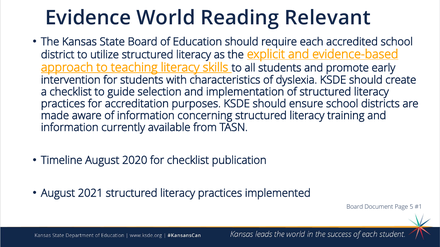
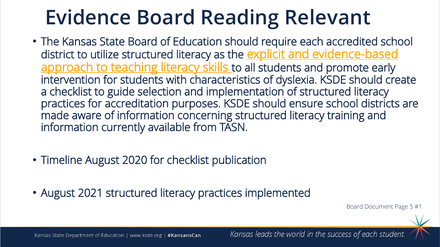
Evidence World: World -> Board (166, 18)
